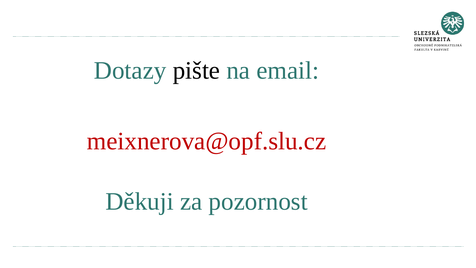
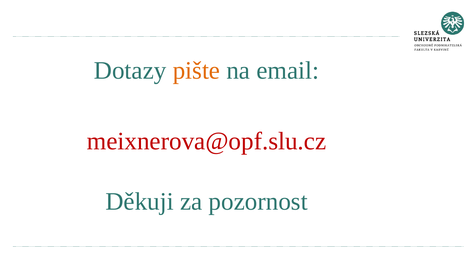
pište colour: black -> orange (196, 71)
